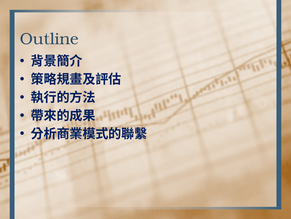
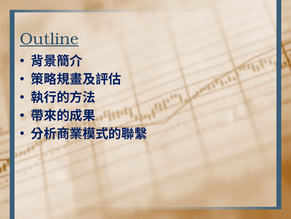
Outline underline: none -> present (49, 39)
